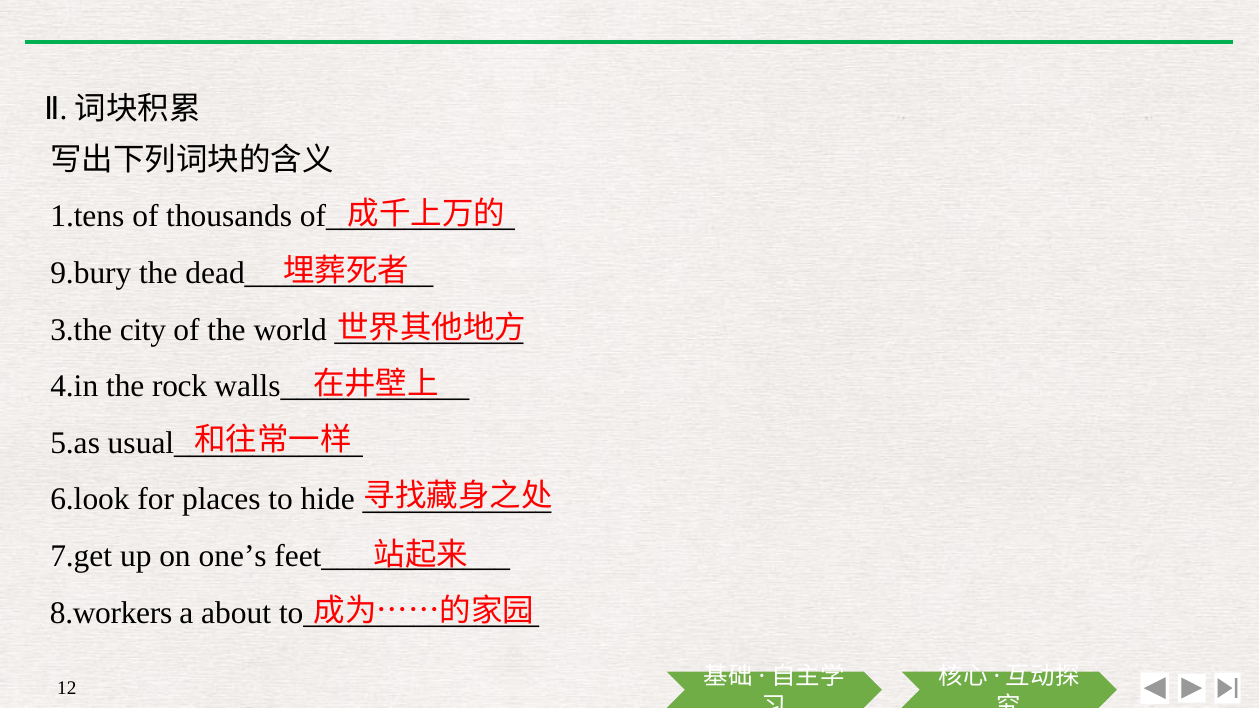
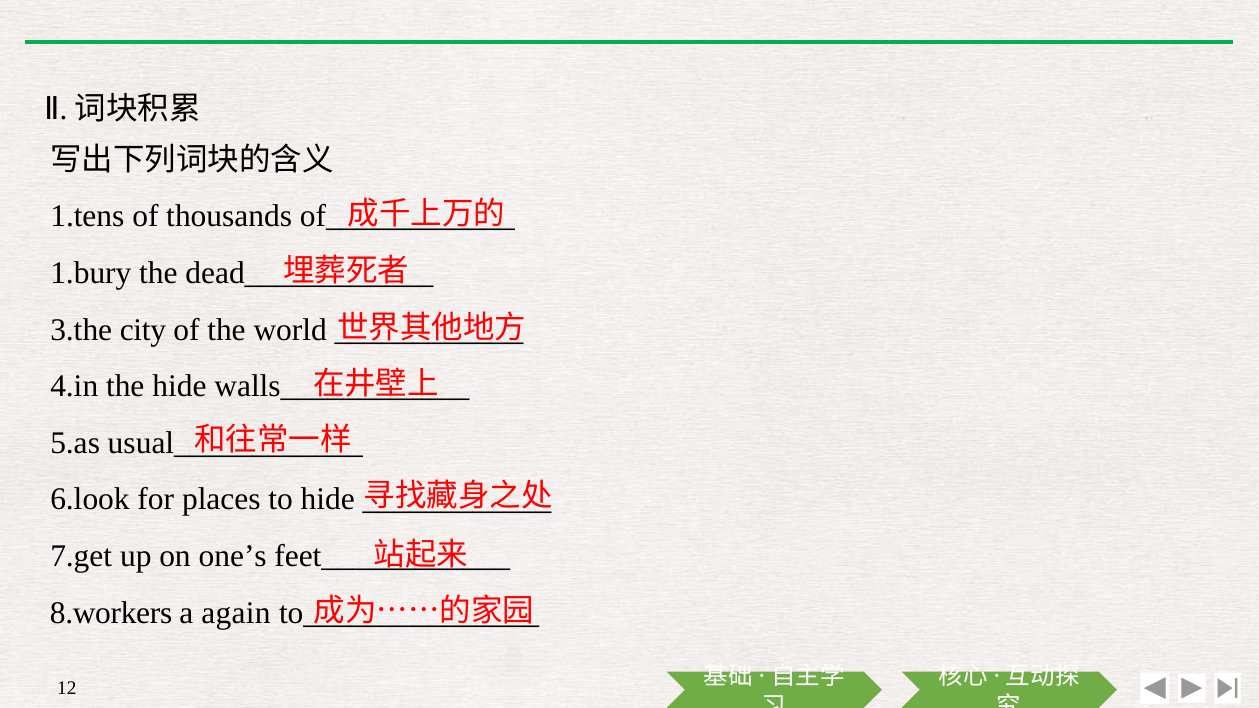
9.bury: 9.bury -> 1.bury (91, 273)
the rock: rock -> hide (179, 386)
about: about -> again (236, 613)
